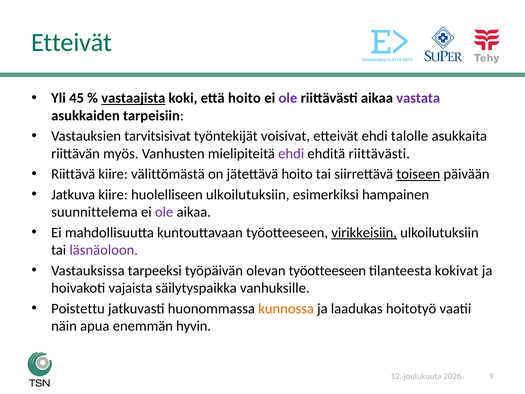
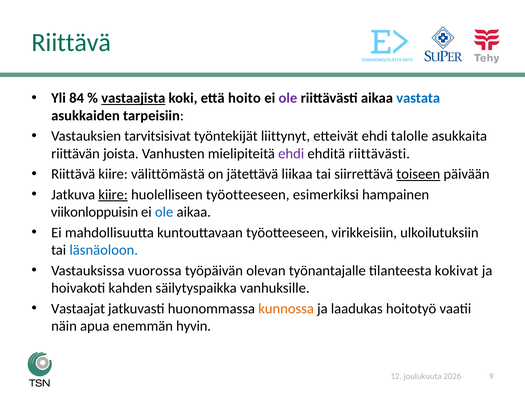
Etteivät: Etteivät -> Riittävä (71, 42)
45: 45 -> 84 (77, 98)
vastata colour: purple -> blue (418, 98)
voisivat: voisivat -> liittynyt (286, 136)
myös: myös -> joista (121, 154)
jätettävä hoito: hoito -> liikaa (297, 174)
kiire underline: none -> present (113, 194)
huolelliseen ulkoilutuksiin: ulkoilutuksiin -> työotteeseen (248, 194)
suunnittelema: suunnittelema -> viikonloppuisin (95, 212)
ole colour: purple -> blue (164, 212)
virikkeisiin underline: present -> none (364, 232)
läsnäoloon colour: purple -> blue (104, 250)
tarpeeksi: tarpeeksi -> vuorossa (155, 270)
olevan työotteeseen: työotteeseen -> työnantajalle (327, 270)
vajaista: vajaista -> kahden (130, 288)
Poistettu: Poistettu -> Vastaajat (78, 308)
